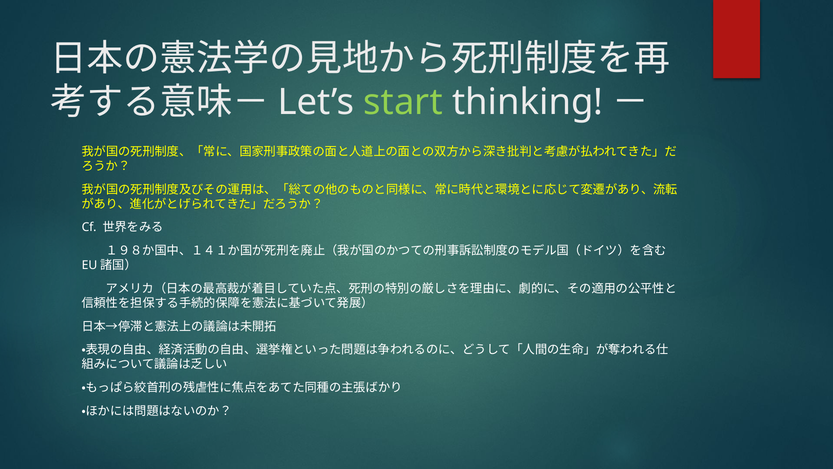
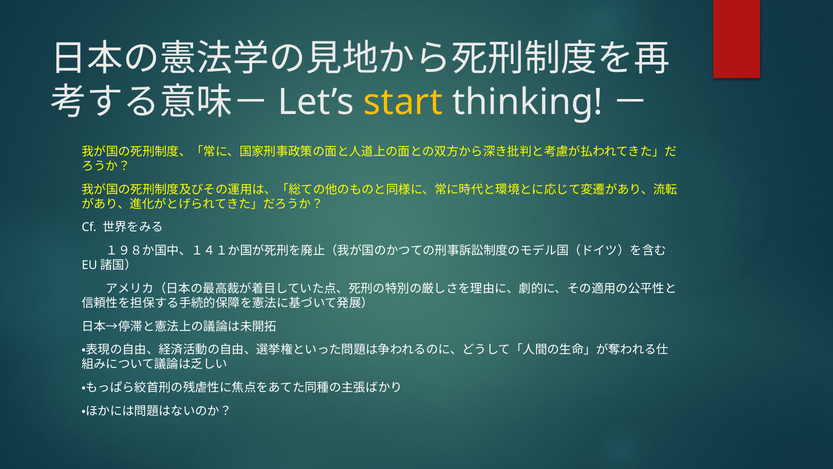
start colour: light green -> yellow (403, 102)
